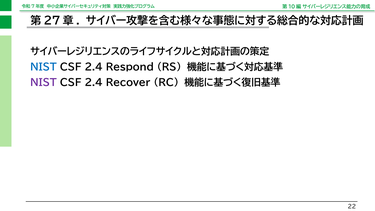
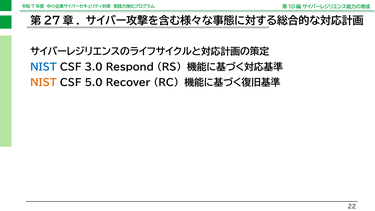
2.4: 2.4 -> 3.0 (94, 67)
NIST colour: purple -> orange (43, 83)
2.4: 2.4 -> 5.0 (94, 83)
